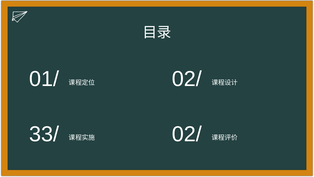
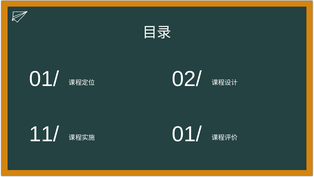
33/: 33/ -> 11/ (44, 134)
02/: 02/ -> 01/ (187, 134)
